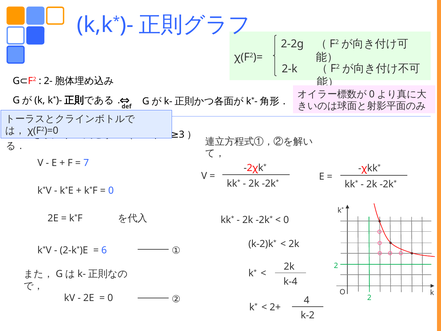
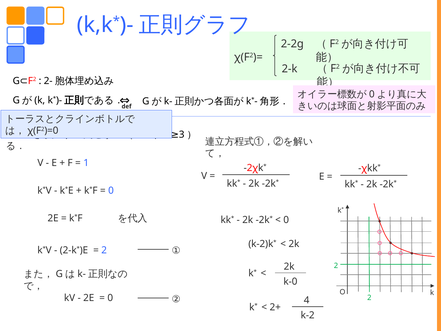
7: 7 -> 1 (86, 163)
6: 6 -> 2 (104, 250)
k-4: k-4 -> k-0 (290, 281)
